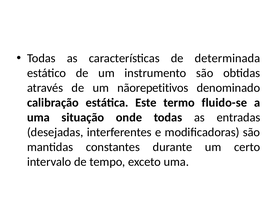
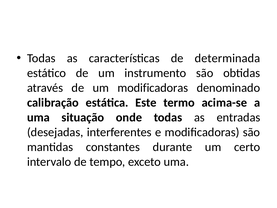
um nãorepetitivos: nãorepetitivos -> modificadoras (153, 88)
fluido-se: fluido-se -> acima-se (224, 102)
